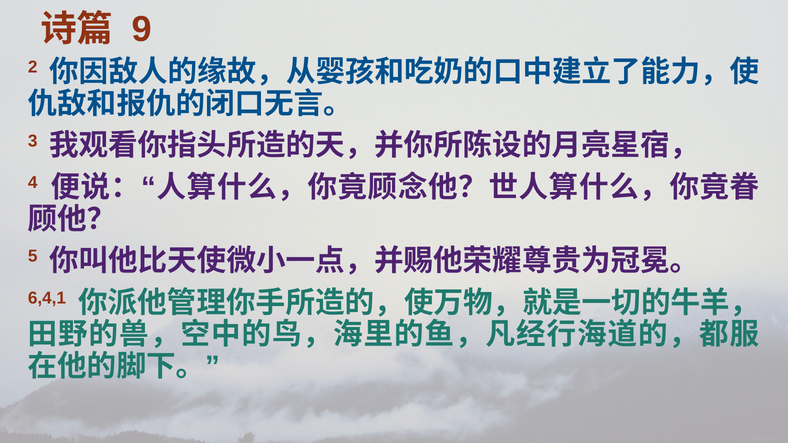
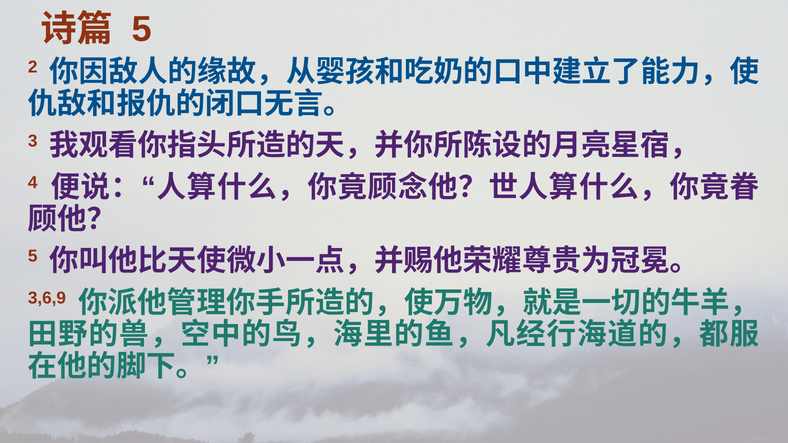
9: 9 -> 5 (142, 29)
6,4,1: 6,4,1 -> 3,6,9 (47, 298)
